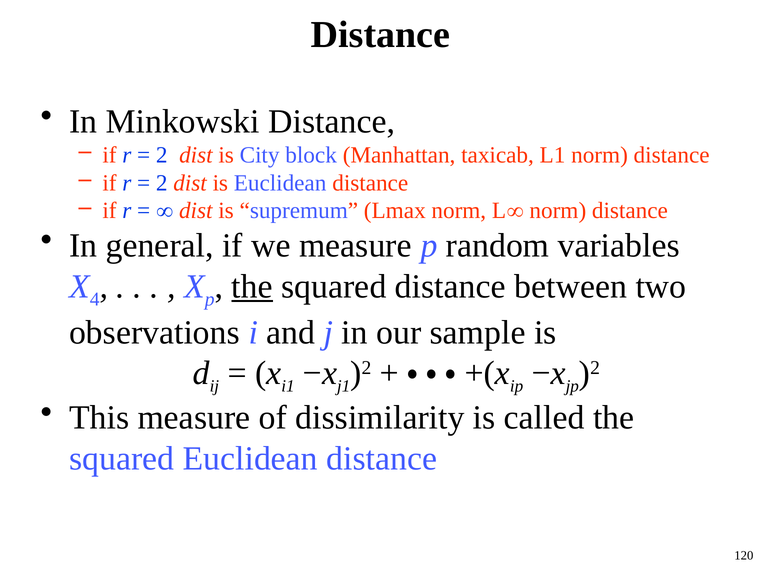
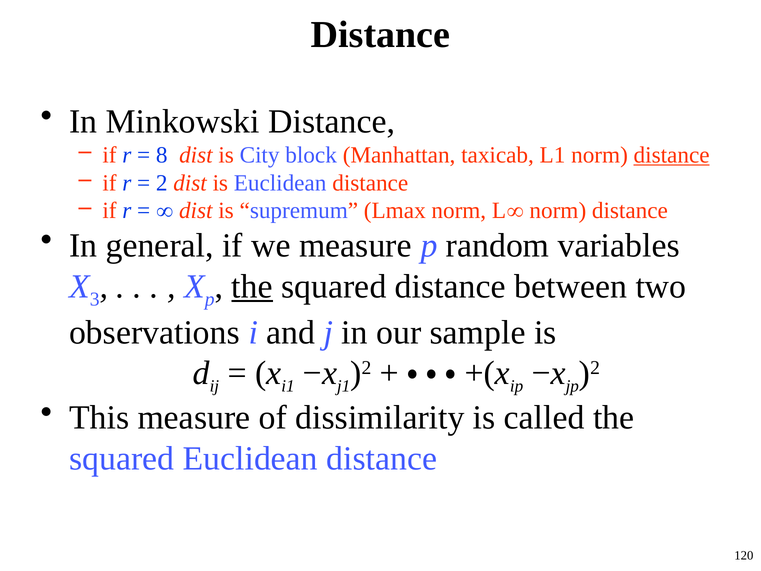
2: 2 -> 8 (162, 155)
distance underline: none -> present (672, 155)
4: 4 -> 3 (95, 299)
